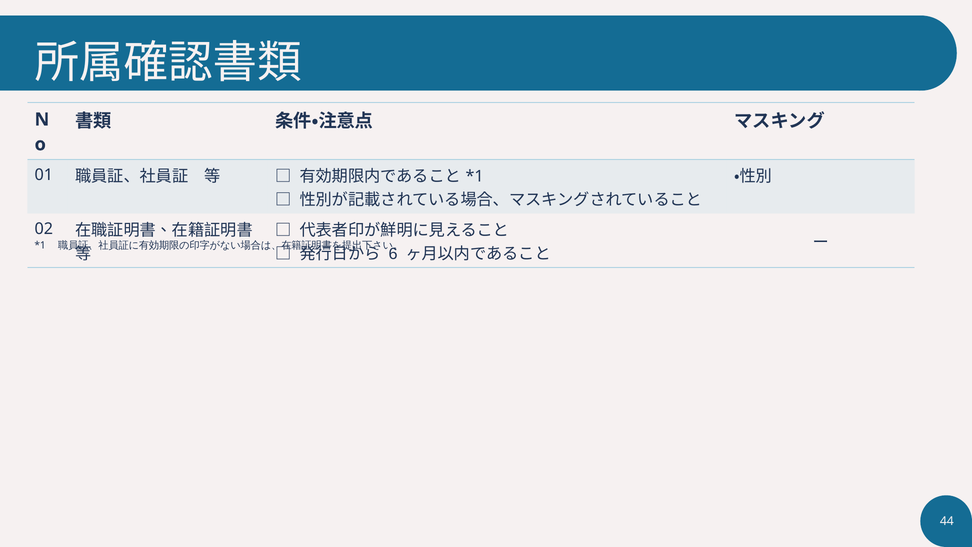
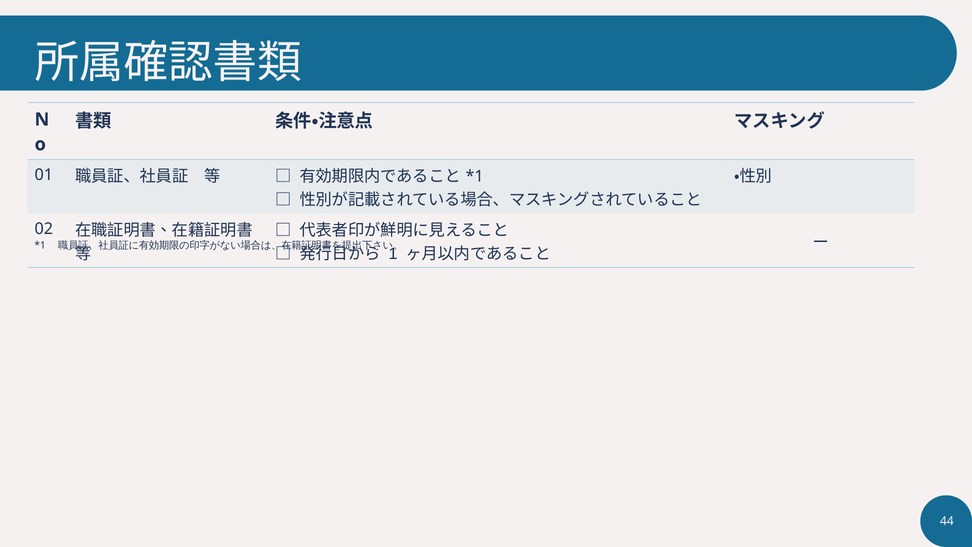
6: 6 -> 1 (393, 254)
